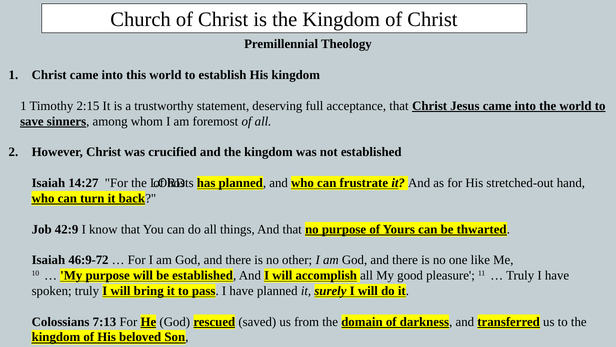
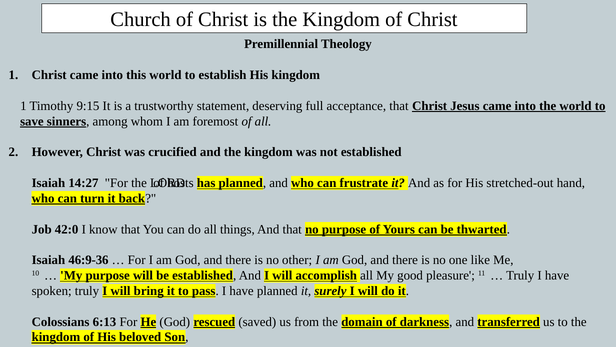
2:15: 2:15 -> 9:15 (88, 106)
42:9: 42:9 -> 42:0 (67, 229)
46:9-72: 46:9-72 -> 46:9-36 (88, 260)
7:13: 7:13 -> 6:13 (104, 321)
